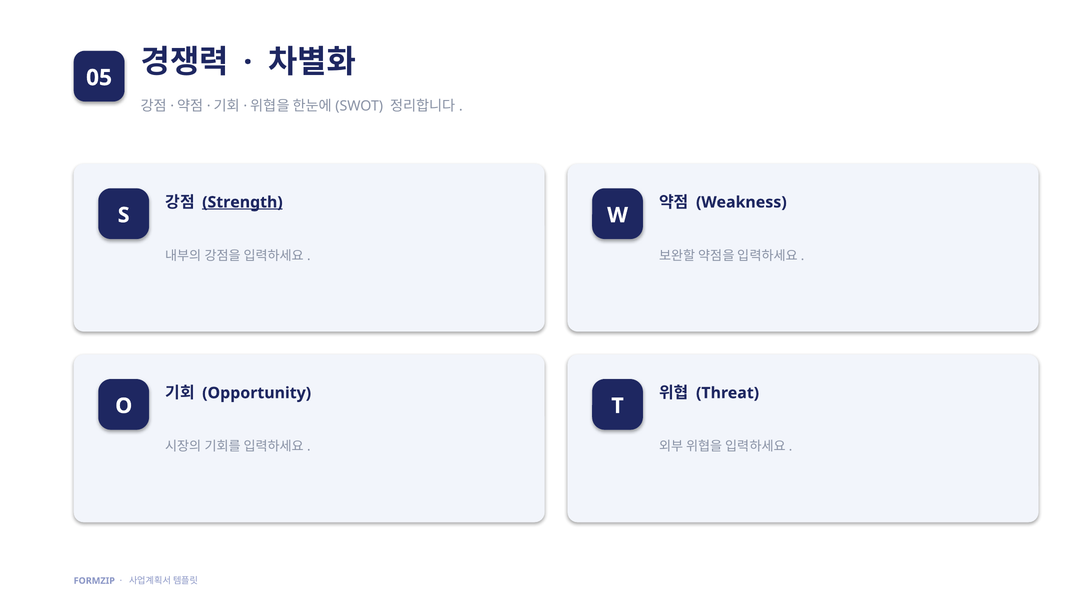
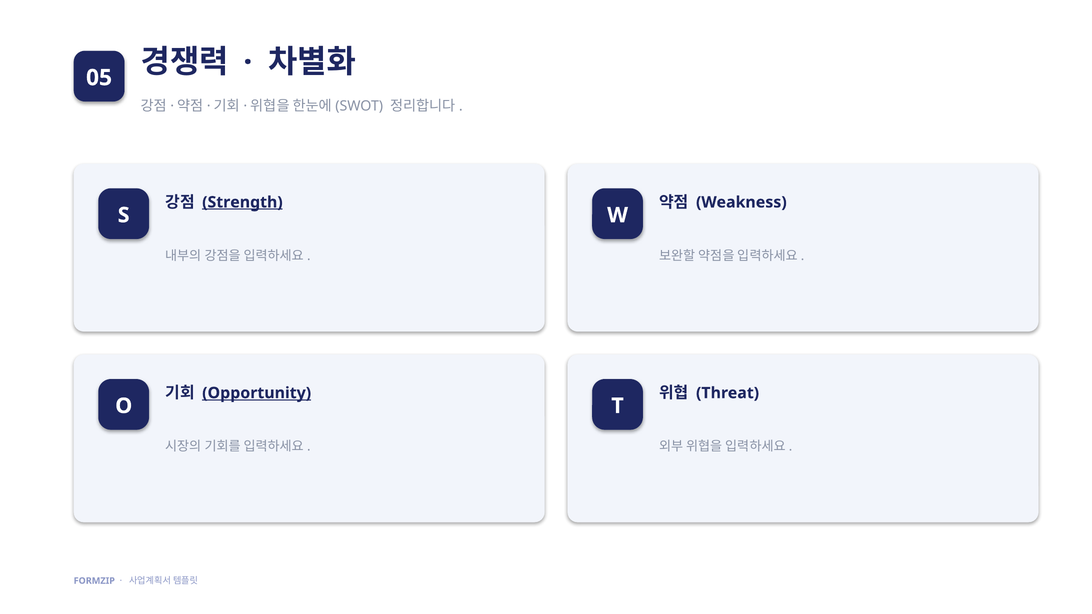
Opportunity underline: none -> present (257, 393)
